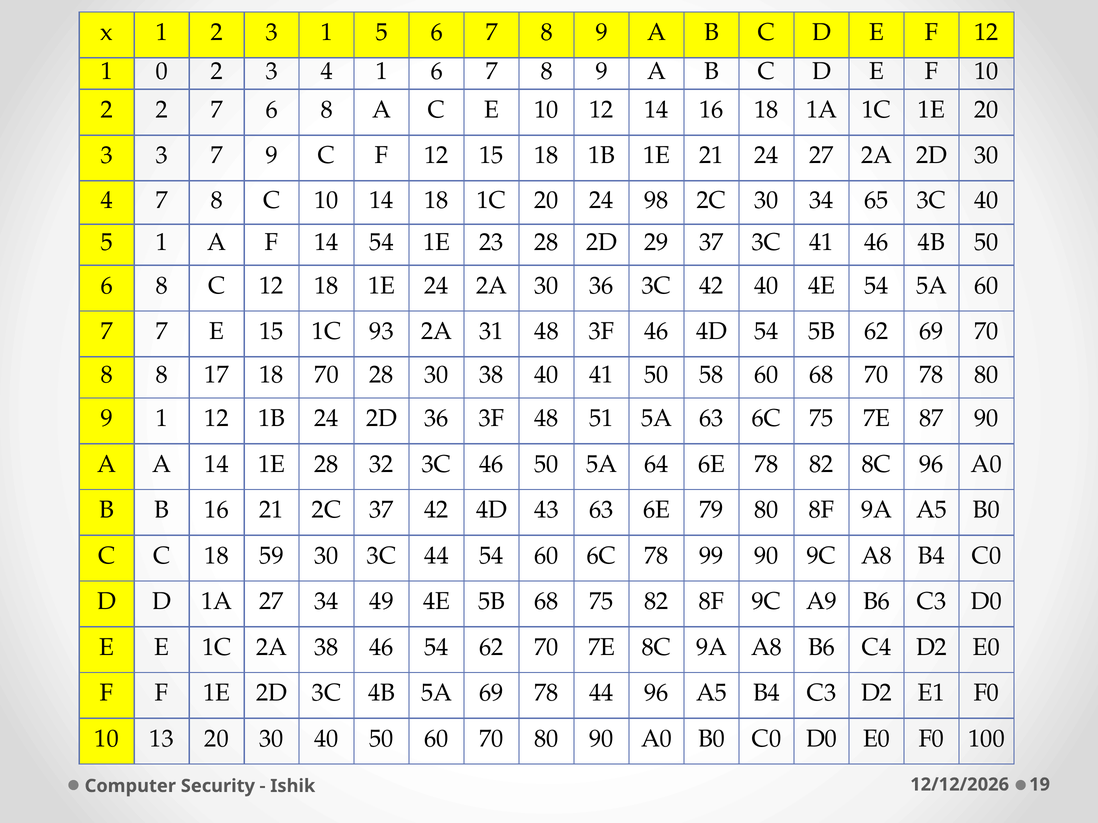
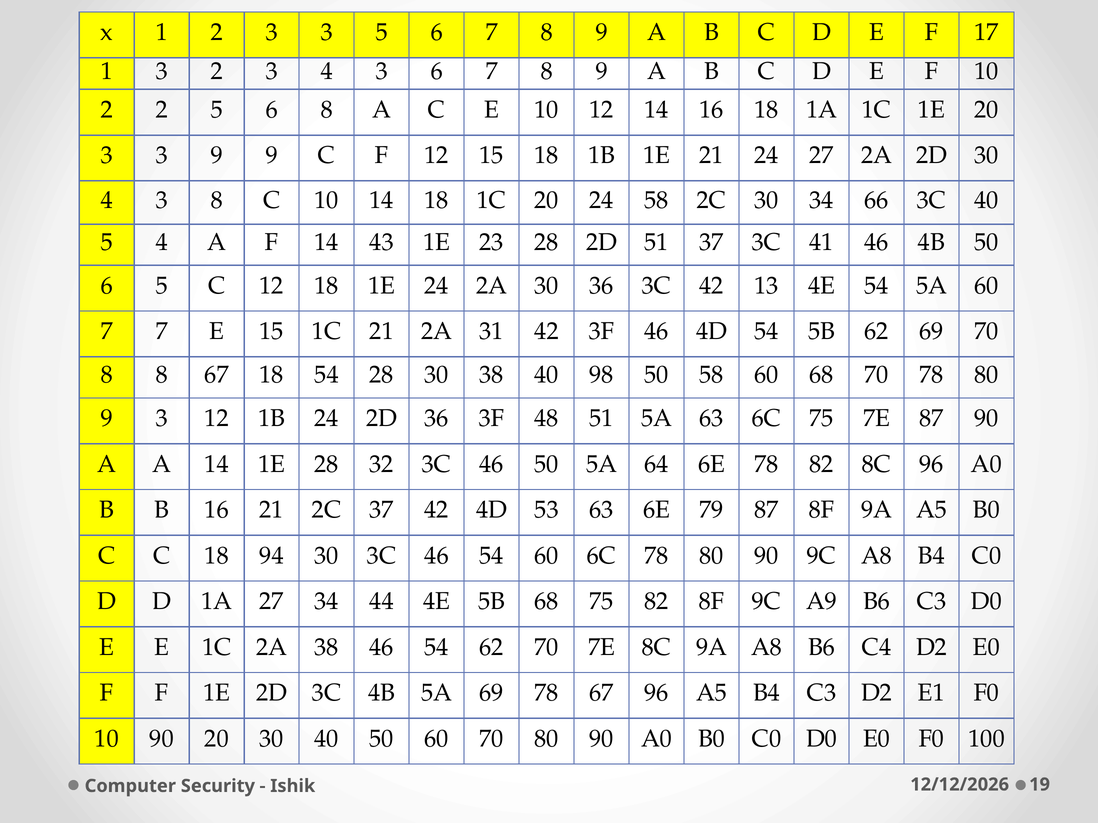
2 3 1: 1 -> 3 (327, 32)
E F 12: 12 -> 17 (986, 32)
1 0: 0 -> 3 (162, 71)
3 4 1: 1 -> 3 (382, 71)
2 7: 7 -> 5 (217, 110)
3 7: 7 -> 9 (217, 156)
7: 7 -> 3 (162, 200)
24 98: 98 -> 58 (657, 200)
65: 65 -> 66 (876, 200)
5 1: 1 -> 4 (162, 242)
14 54: 54 -> 43 (382, 242)
2D 29: 29 -> 51 (657, 242)
8: 8 -> 5 (162, 286)
42 40: 40 -> 13 (766, 286)
1C 93: 93 -> 21 (382, 332)
31 48: 48 -> 42 (547, 332)
8 17: 17 -> 67 (217, 375)
18 70: 70 -> 54 (327, 375)
40 41: 41 -> 98 (602, 375)
9 1: 1 -> 3 (162, 418)
43: 43 -> 53 (547, 510)
79 80: 80 -> 87 (766, 510)
59: 59 -> 94 (272, 556)
30 3C 44: 44 -> 46 (437, 556)
6C 78 99: 99 -> 80 (712, 556)
49: 49 -> 44 (382, 602)
78 44: 44 -> 67 (602, 693)
10 13: 13 -> 90 (162, 739)
